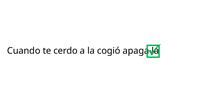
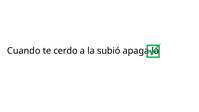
cogió: cogió -> subió (109, 51)
